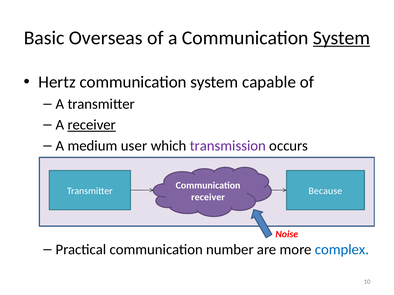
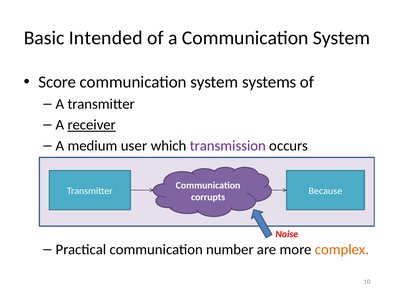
Overseas: Overseas -> Intended (106, 38)
System underline: present -> none (342, 38)
Hertz: Hertz -> Score (57, 82)
capable: capable -> systems (269, 82)
receiver: receiver -> corrupts (208, 198)
complex colour: blue -> orange (342, 250)
